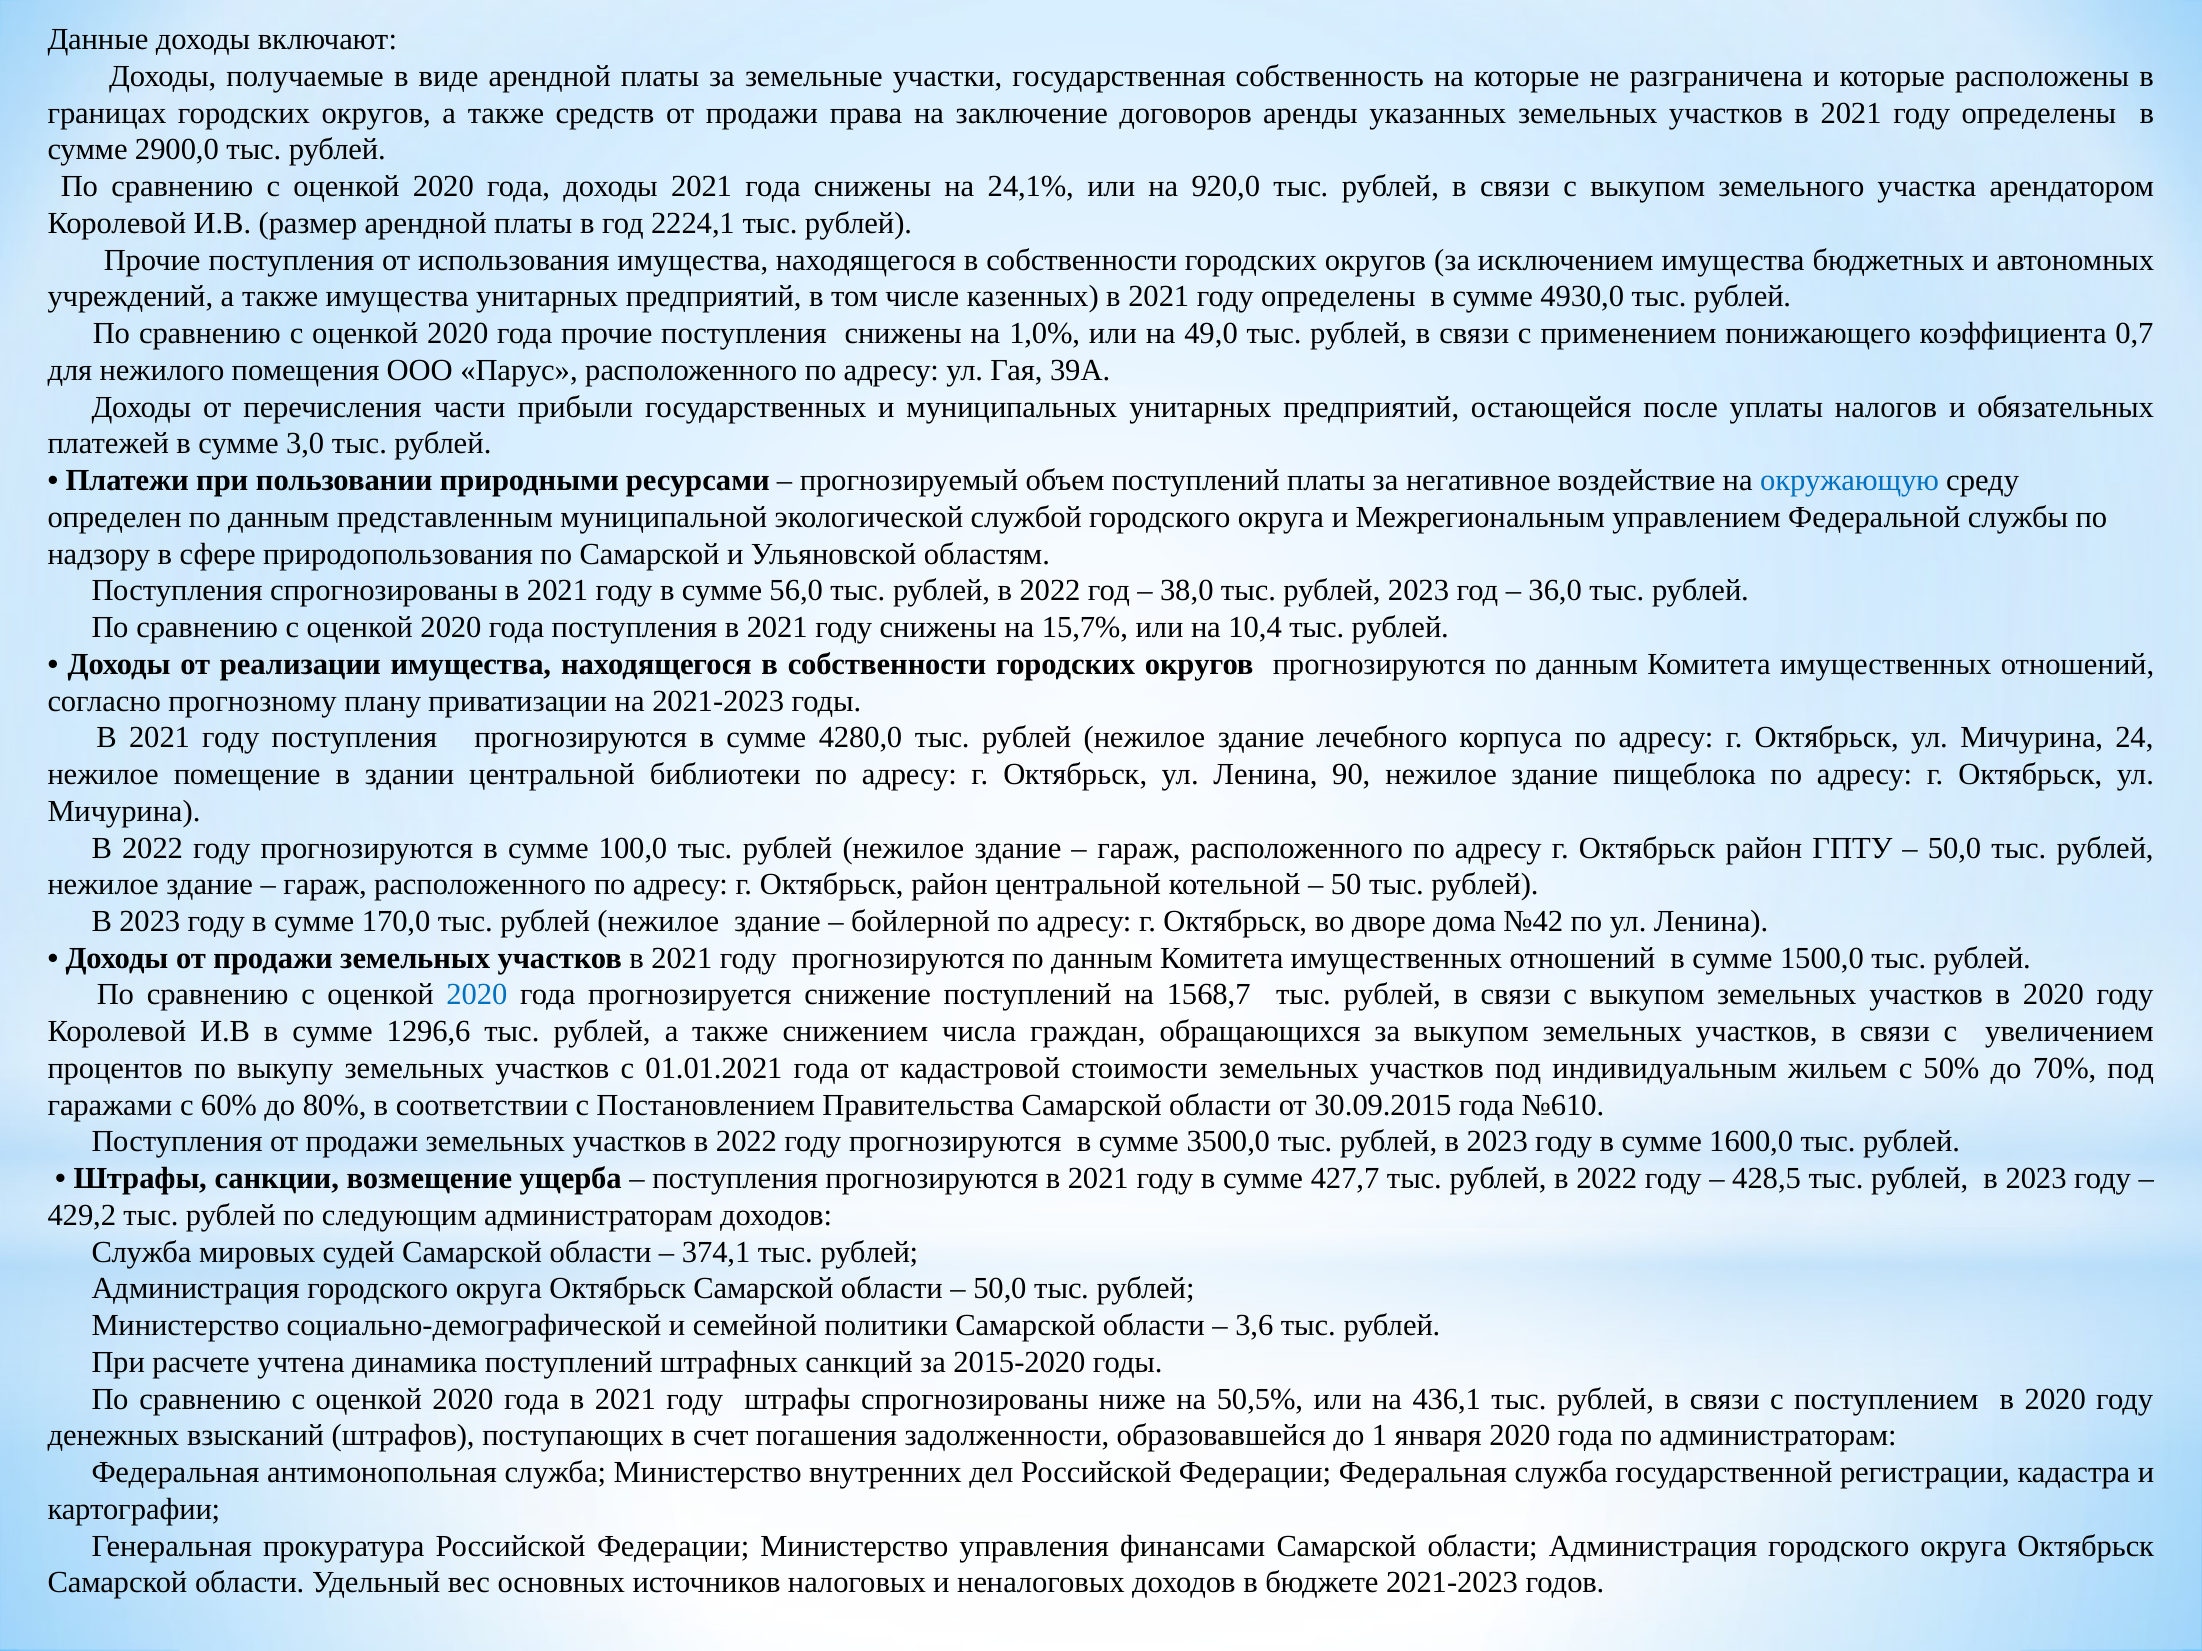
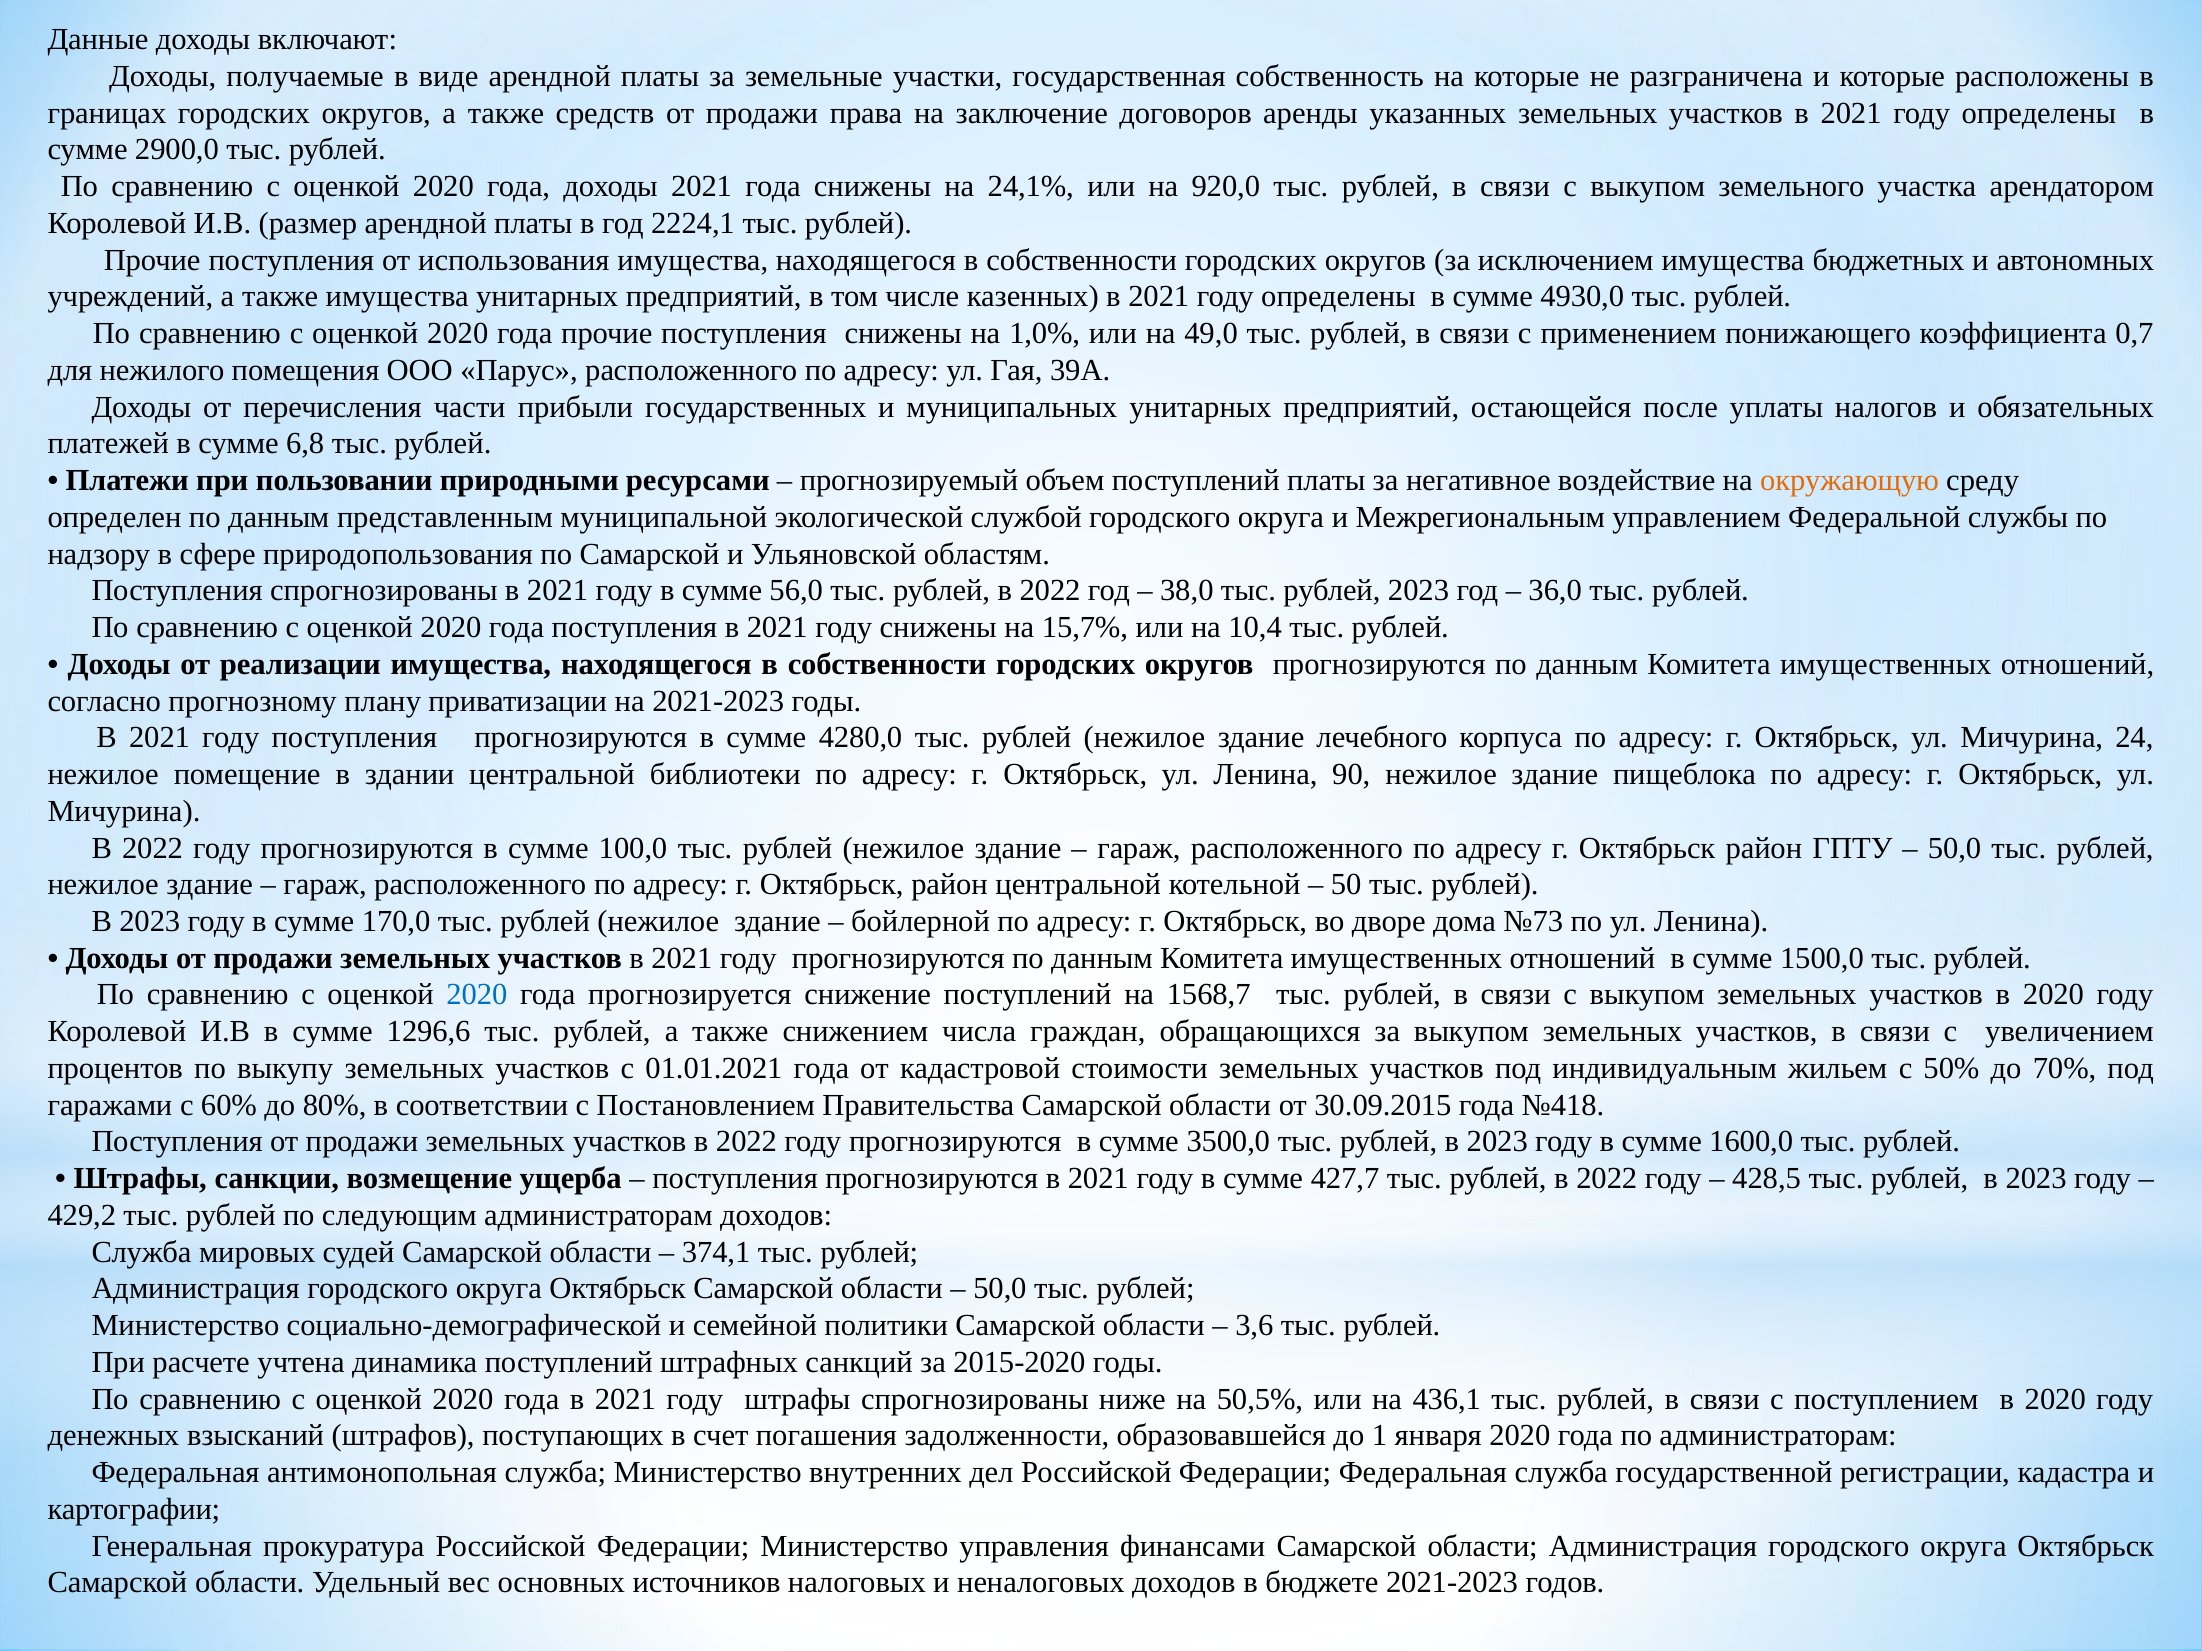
3,0: 3,0 -> 6,8 (305, 444)
окружающую colour: blue -> orange (1850, 481)
№42: №42 -> №73 (1533, 922)
№610: №610 -> №418 (1563, 1105)
